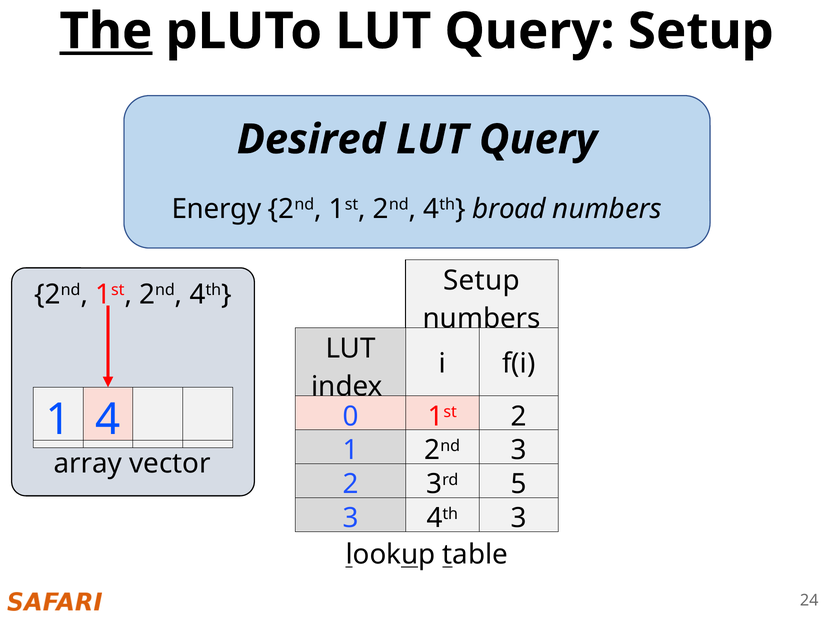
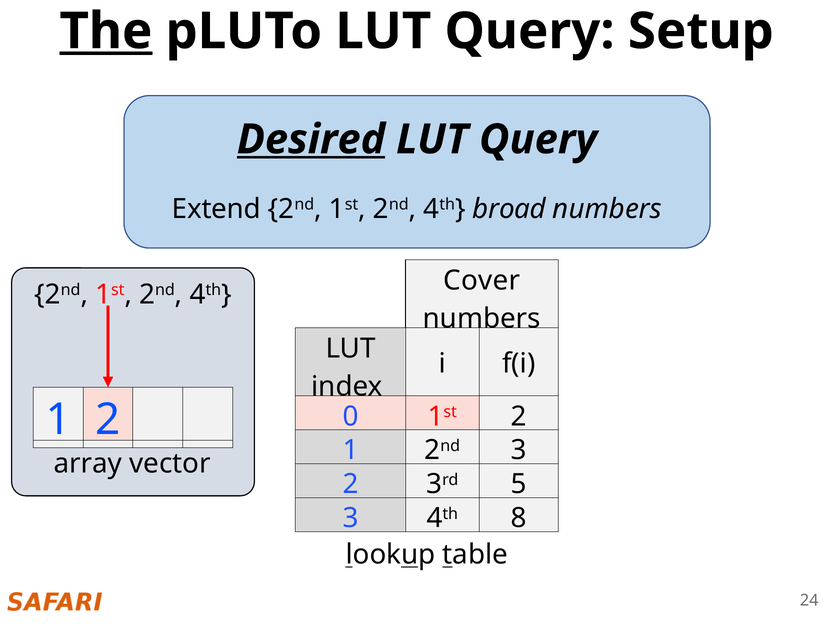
Desired underline: none -> present (311, 139)
Energy: Energy -> Extend (216, 209)
4th Setup: Setup -> Cover (482, 280)
4: 4 -> 2 (108, 419)
4th 3: 3 -> 8 (519, 518)
